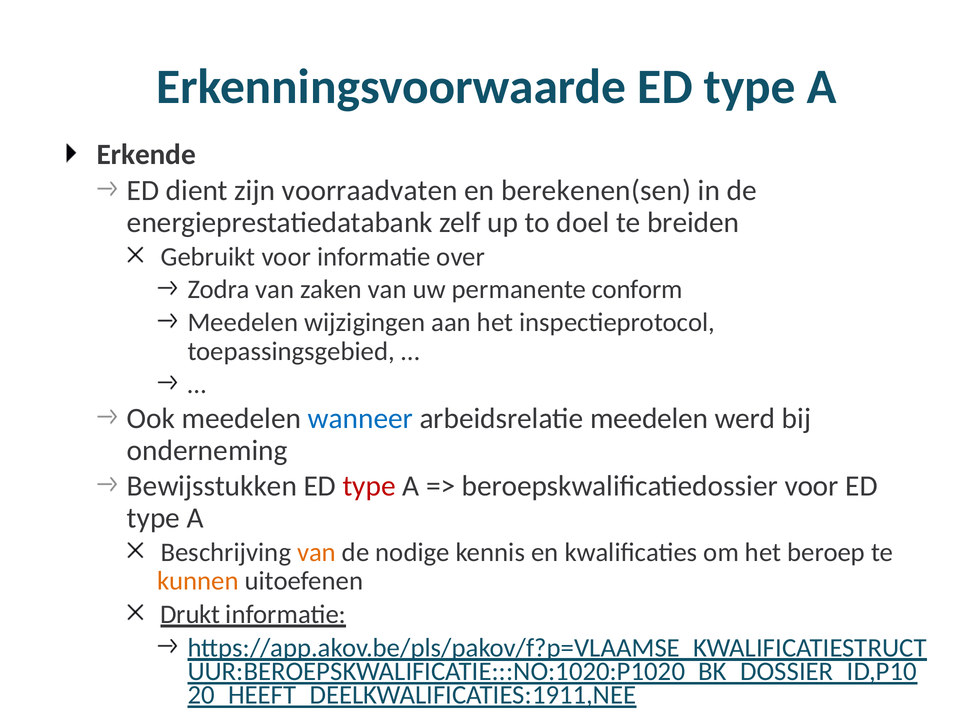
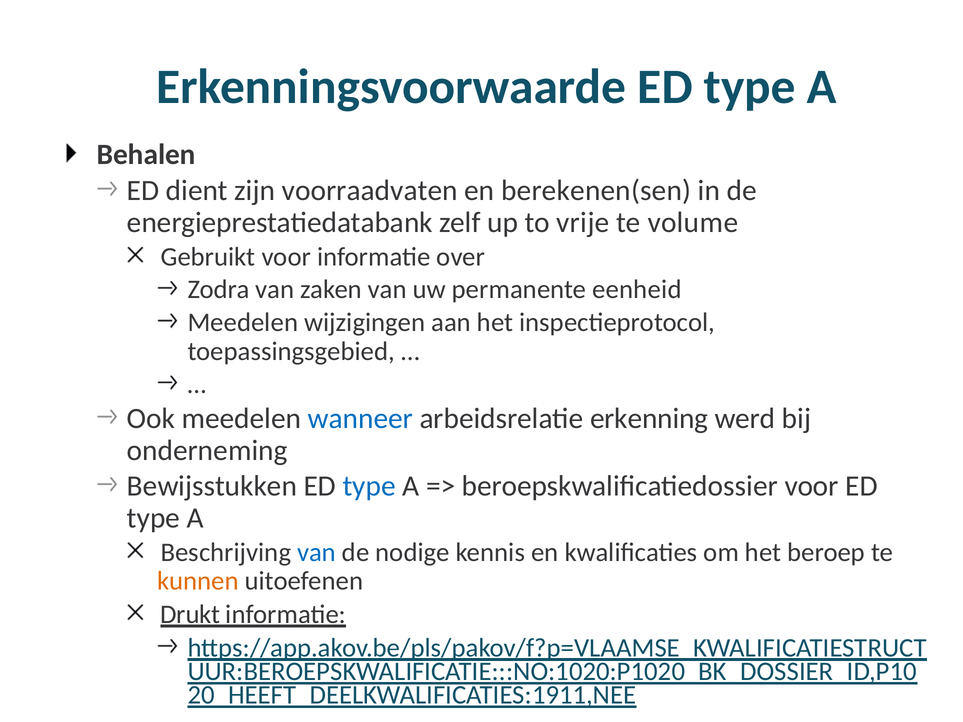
Erkende: Erkende -> Behalen (146, 155)
doel: doel -> vrije (583, 222)
breiden: breiden -> volume (693, 222)
conform: conform -> eenheid (637, 290)
arbeidsrelatie meedelen: meedelen -> erkenning (649, 419)
type colour: red -> blue (369, 486)
van colour: orange -> blue (317, 552)
